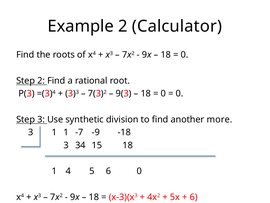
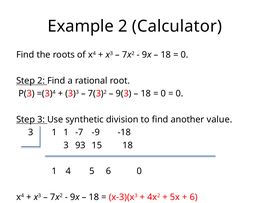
more: more -> value (220, 119)
34: 34 -> 93 (80, 145)
